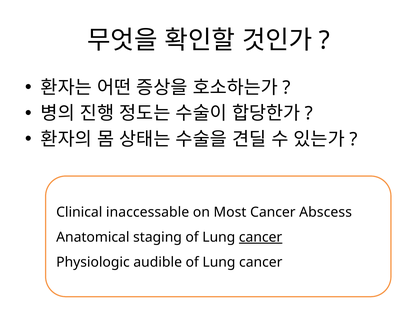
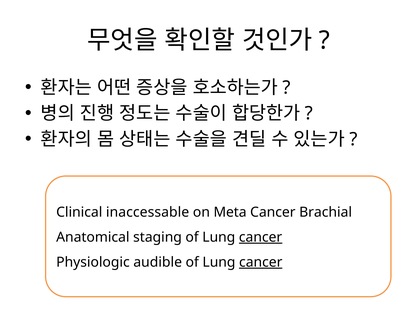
Most: Most -> Meta (230, 212)
Abscess: Abscess -> Brachial (326, 212)
cancer underline: none -> present (261, 262)
